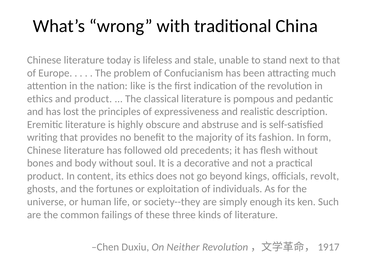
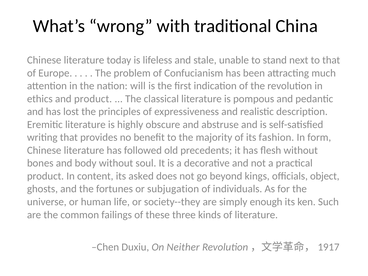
like: like -> will (138, 86)
its ethics: ethics -> asked (141, 176)
revolt: revolt -> object (325, 176)
exploitation: exploitation -> subjugation (173, 189)
